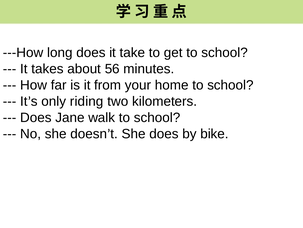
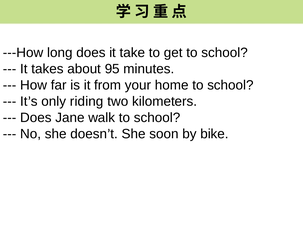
56: 56 -> 95 (112, 69)
She does: does -> soon (164, 133)
